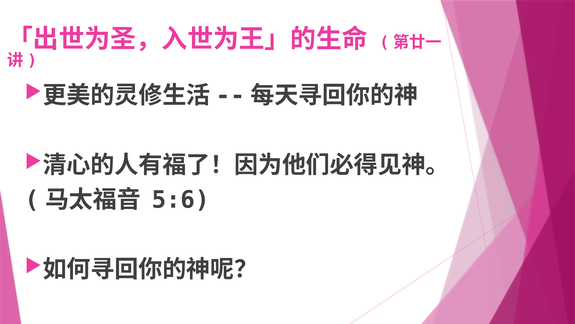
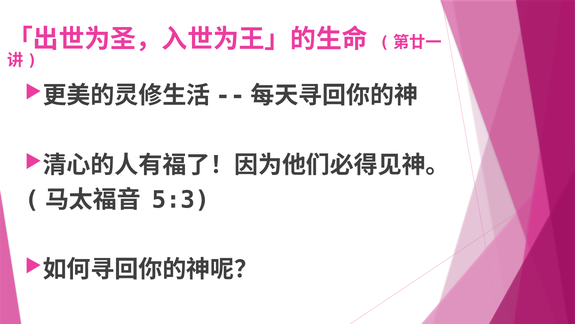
5:6: 5:6 -> 5:3 (181, 200)
